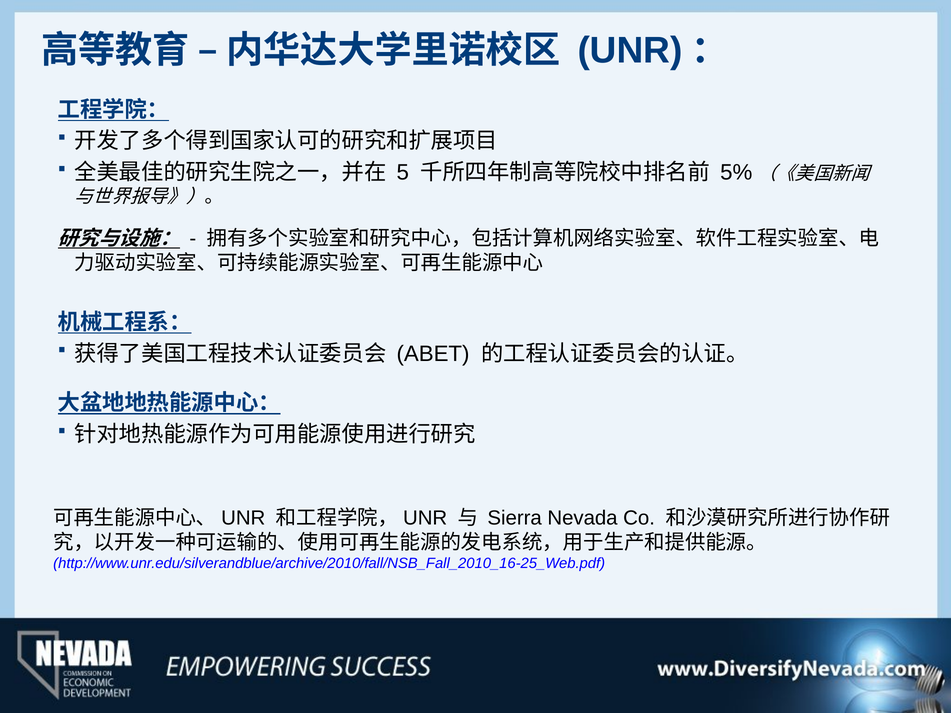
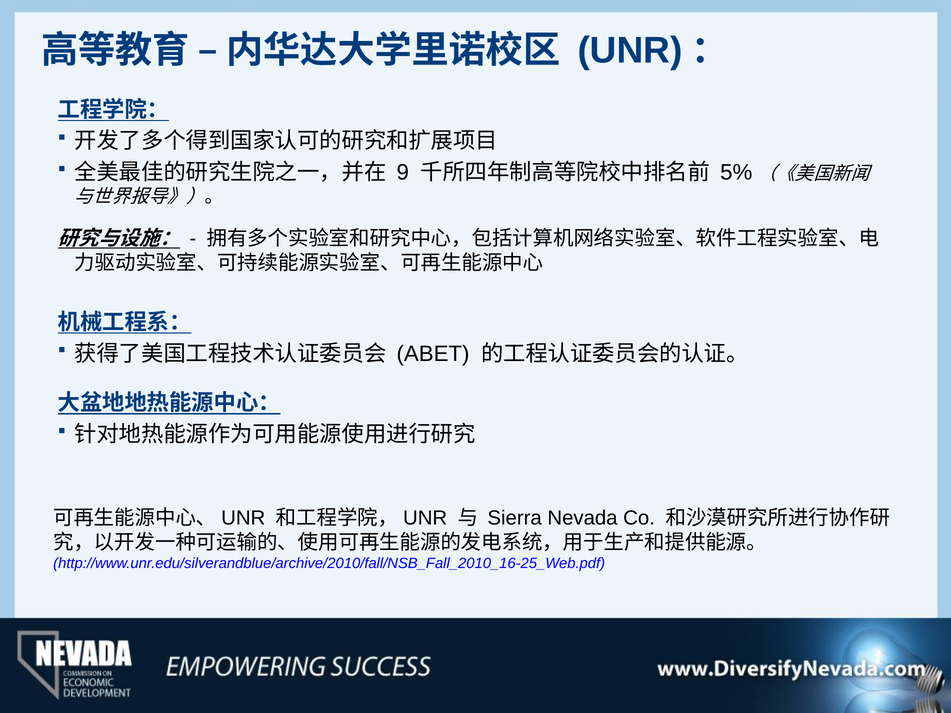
5: 5 -> 9 (403, 172)
